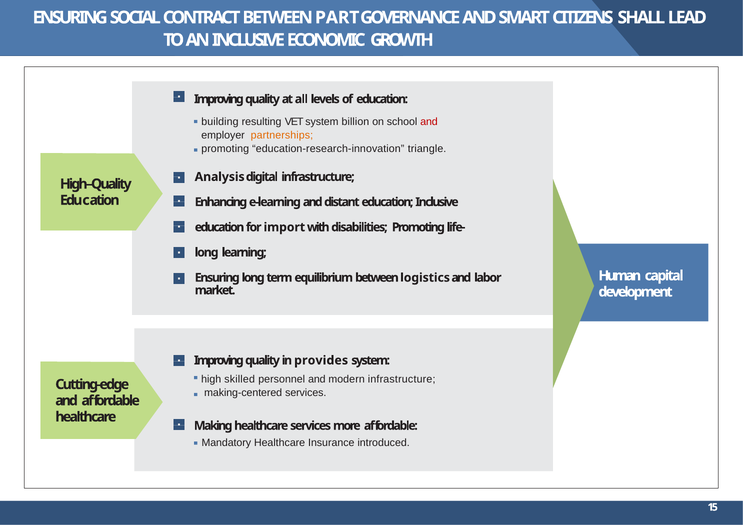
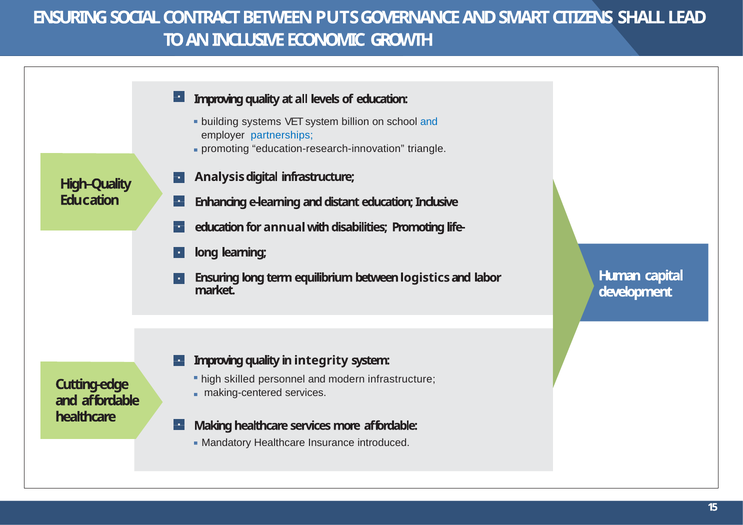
PART: PART -> PUTS (337, 18)
resulting: resulting -> systems (262, 122)
and colour: red -> blue (429, 122)
partnerships colour: orange -> blue (282, 135)
import: import -> annual (284, 227)
provides: provides -> integrity (321, 361)
